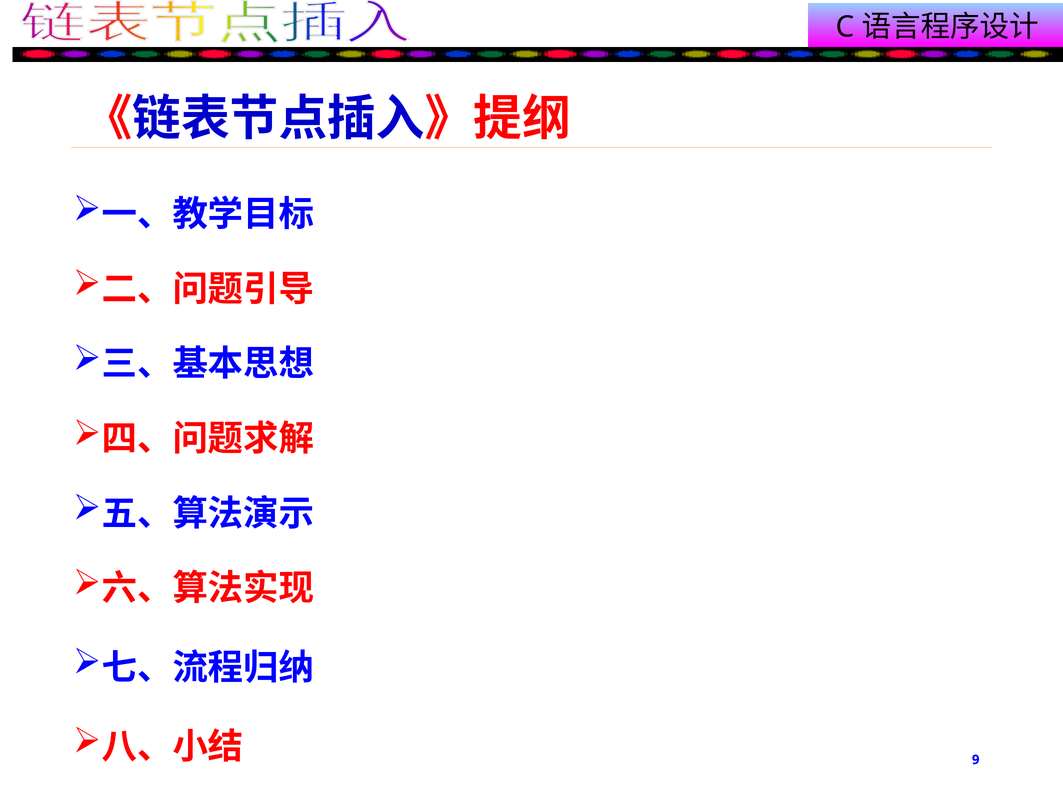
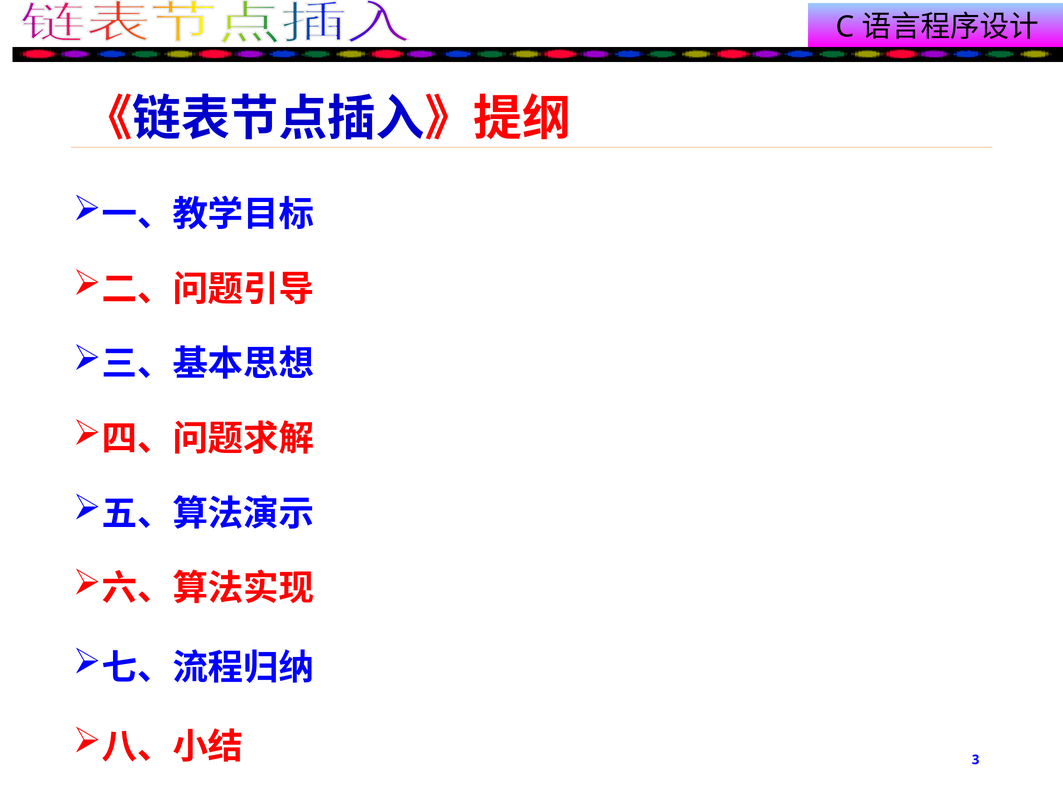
9: 9 -> 3 (976, 760)
